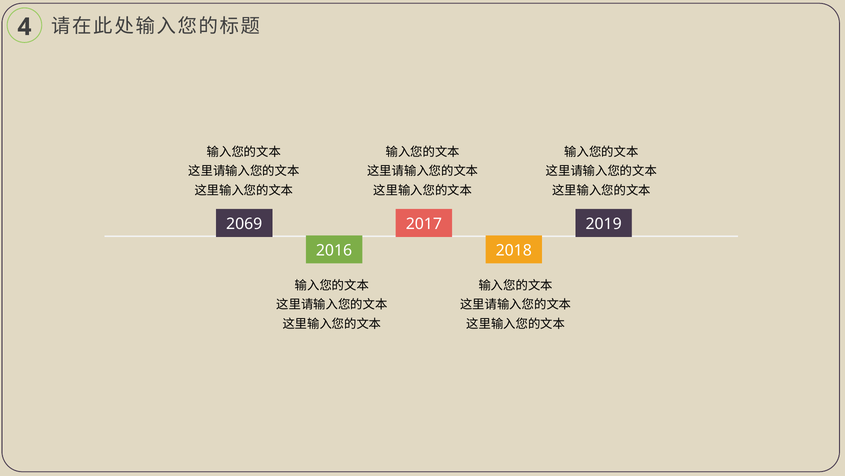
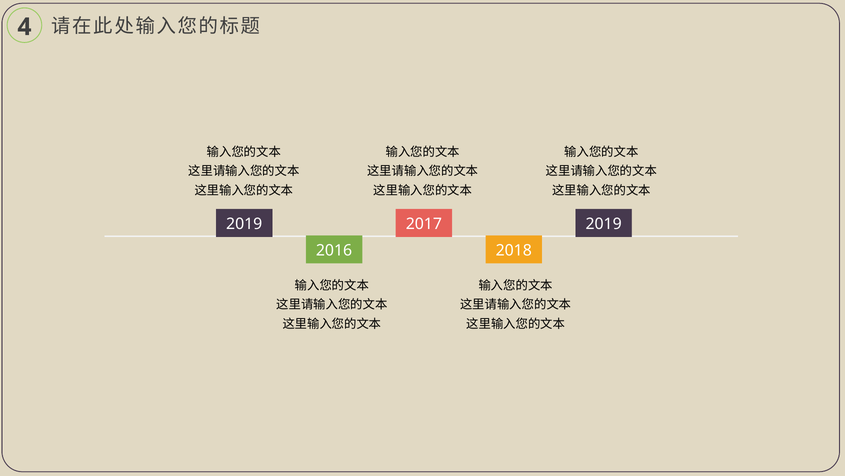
2069: 2069 -> 2019 (244, 224)
